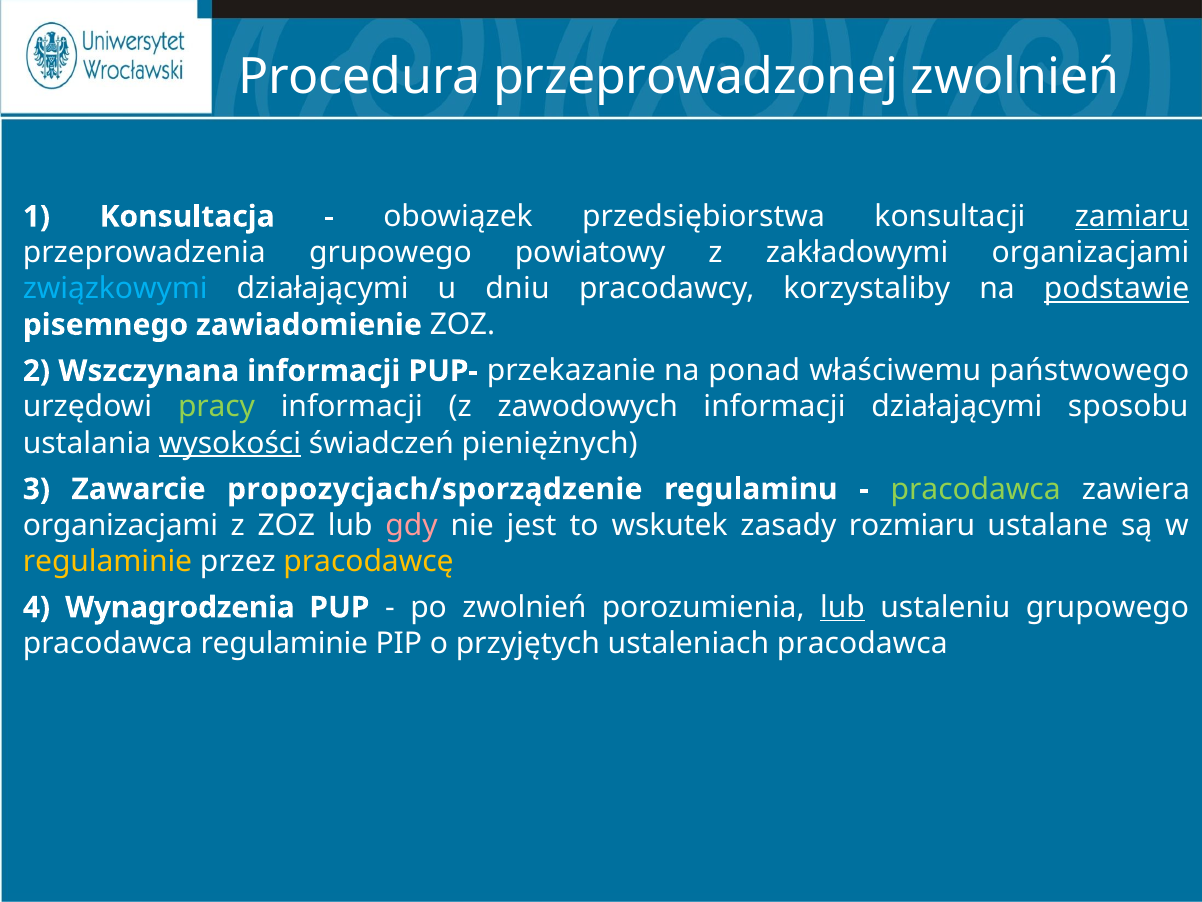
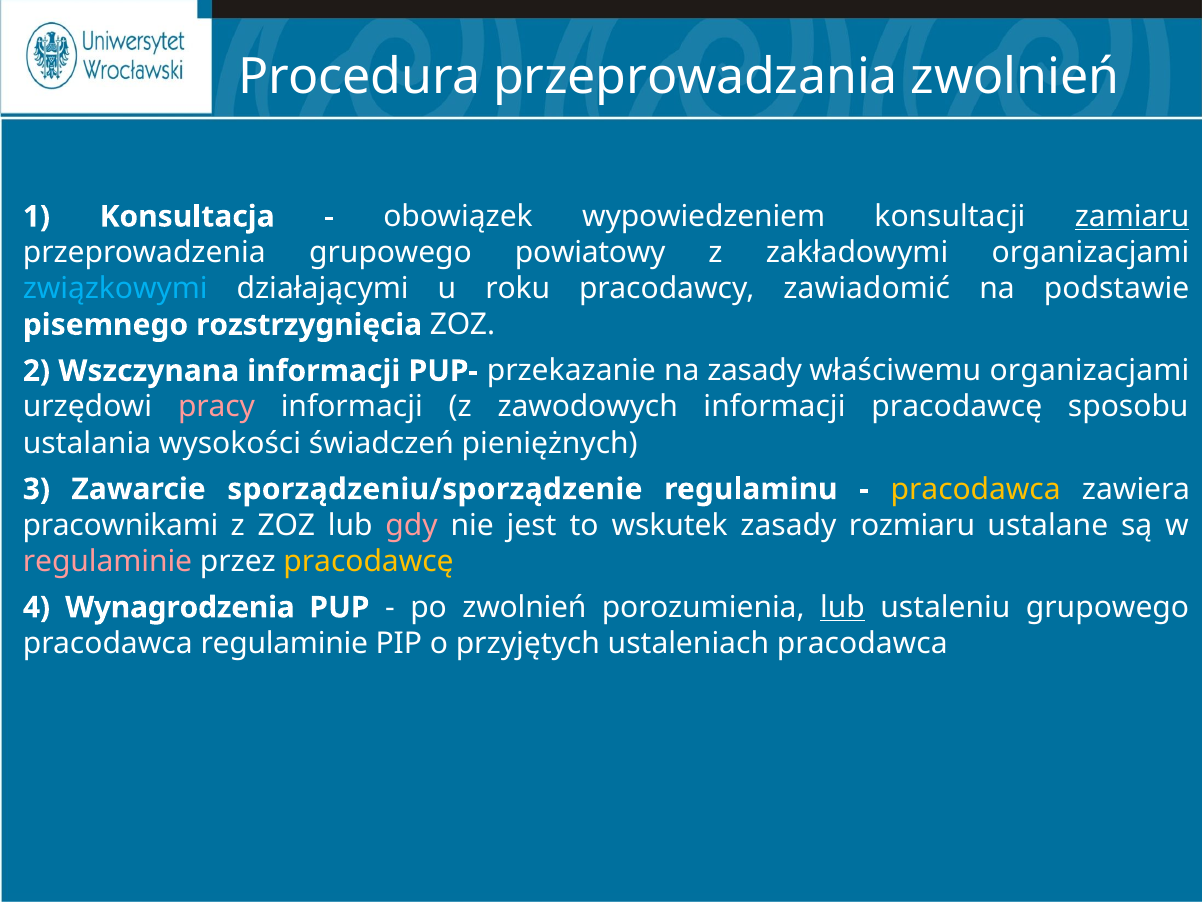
przeprowadzonej: przeprowadzonej -> przeprowadzania (696, 77)
przedsiębiorstwa: przedsiębiorstwa -> wypowiedzeniem (704, 216)
dniu: dniu -> roku (518, 289)
korzystaliby: korzystaliby -> zawiadomić (867, 289)
podstawie underline: present -> none (1117, 289)
zawiadomienie: zawiadomienie -> rozstrzygnięcia (309, 325)
na ponad: ponad -> zasady (755, 371)
właściwemu państwowego: państwowego -> organizacjami (1089, 371)
pracy colour: light green -> pink (217, 407)
informacji działającymi: działającymi -> pracodawcę (957, 407)
wysokości underline: present -> none (230, 443)
propozycjach/sporządzenie: propozycjach/sporządzenie -> sporządzeniu/sporządzenie (435, 489)
pracodawca colour: light green -> yellow (976, 489)
organizacjami: organizacjami -> pracownikami (120, 525)
regulaminie colour: yellow -> pink (108, 561)
